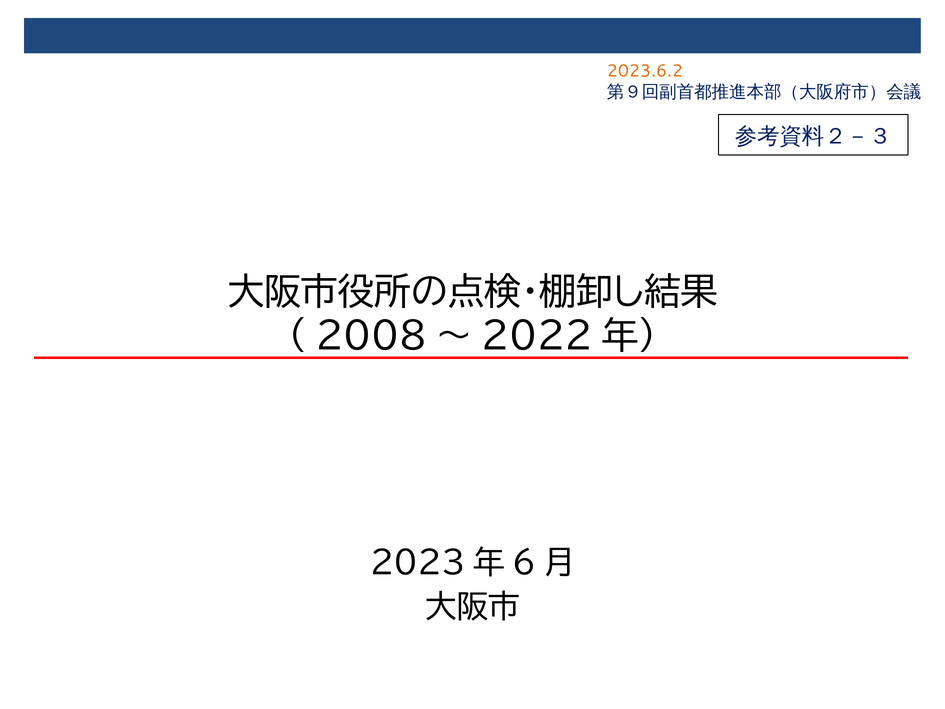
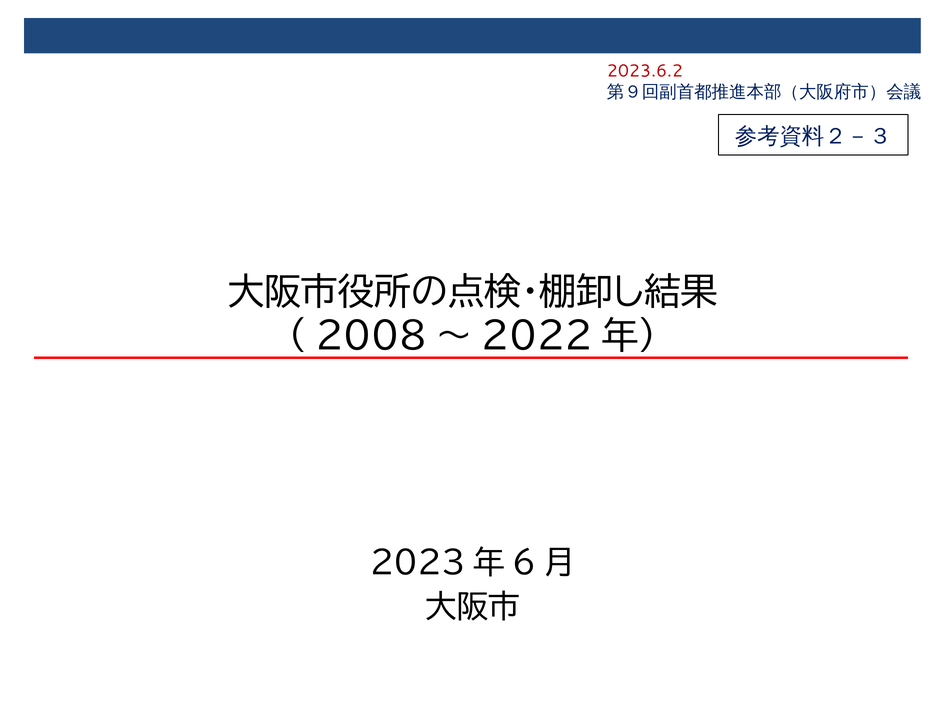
2023.6.2 colour: orange -> red (645, 71)
